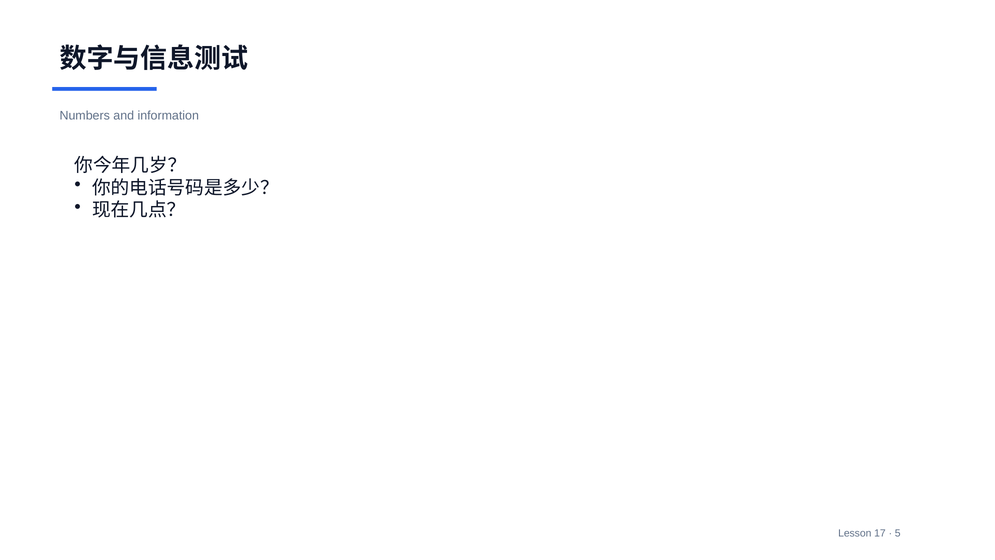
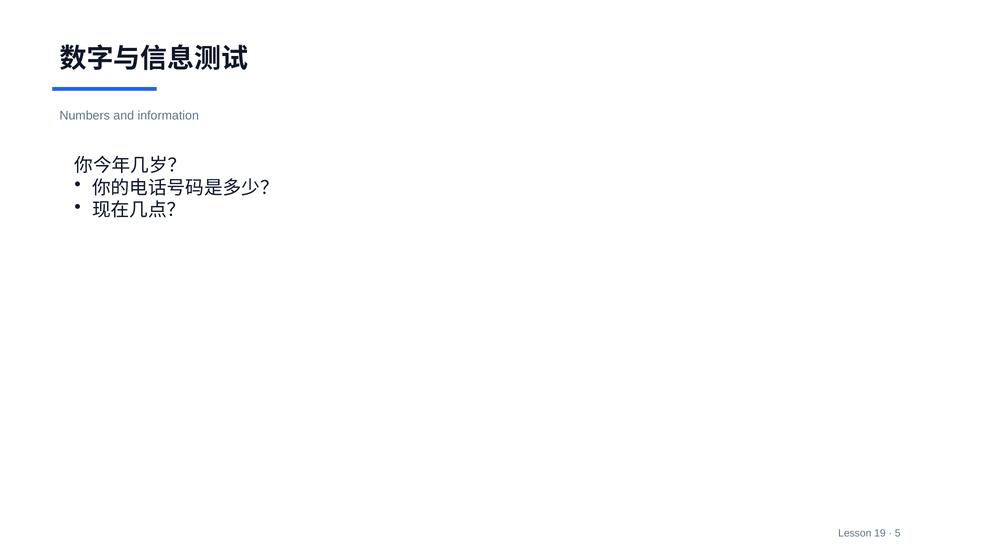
17: 17 -> 19 (880, 533)
